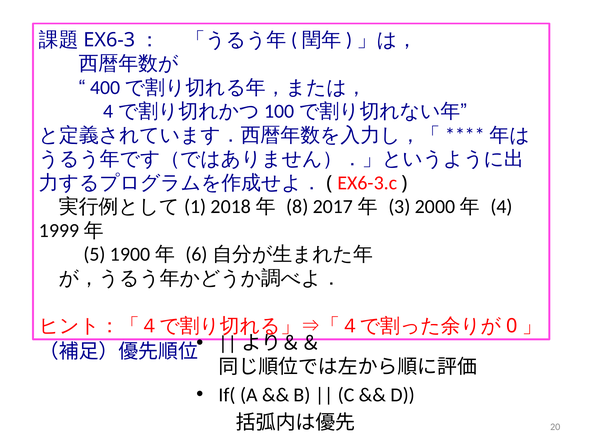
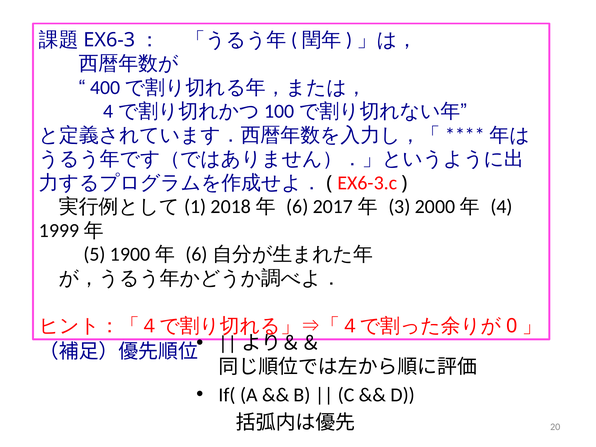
8: 8 -> 6 (297, 207)
